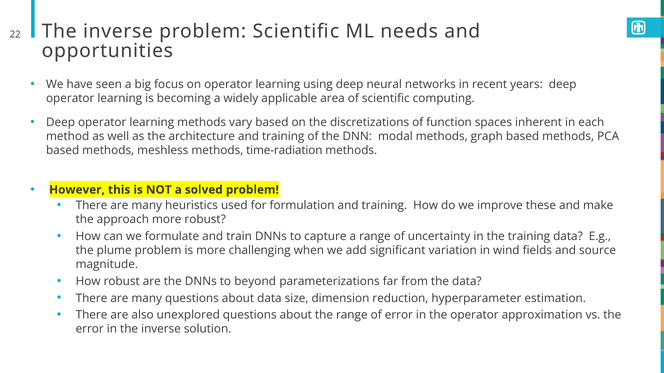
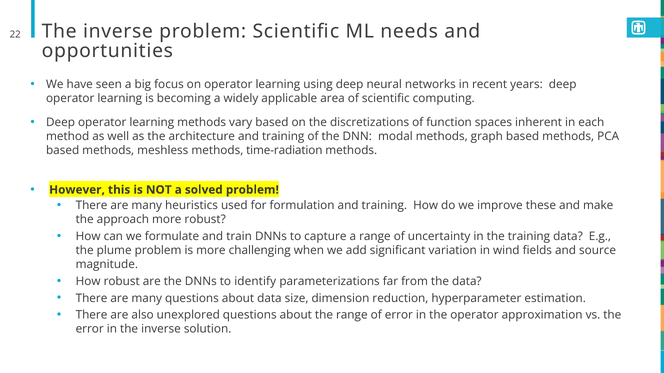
beyond: beyond -> identify (255, 282)
